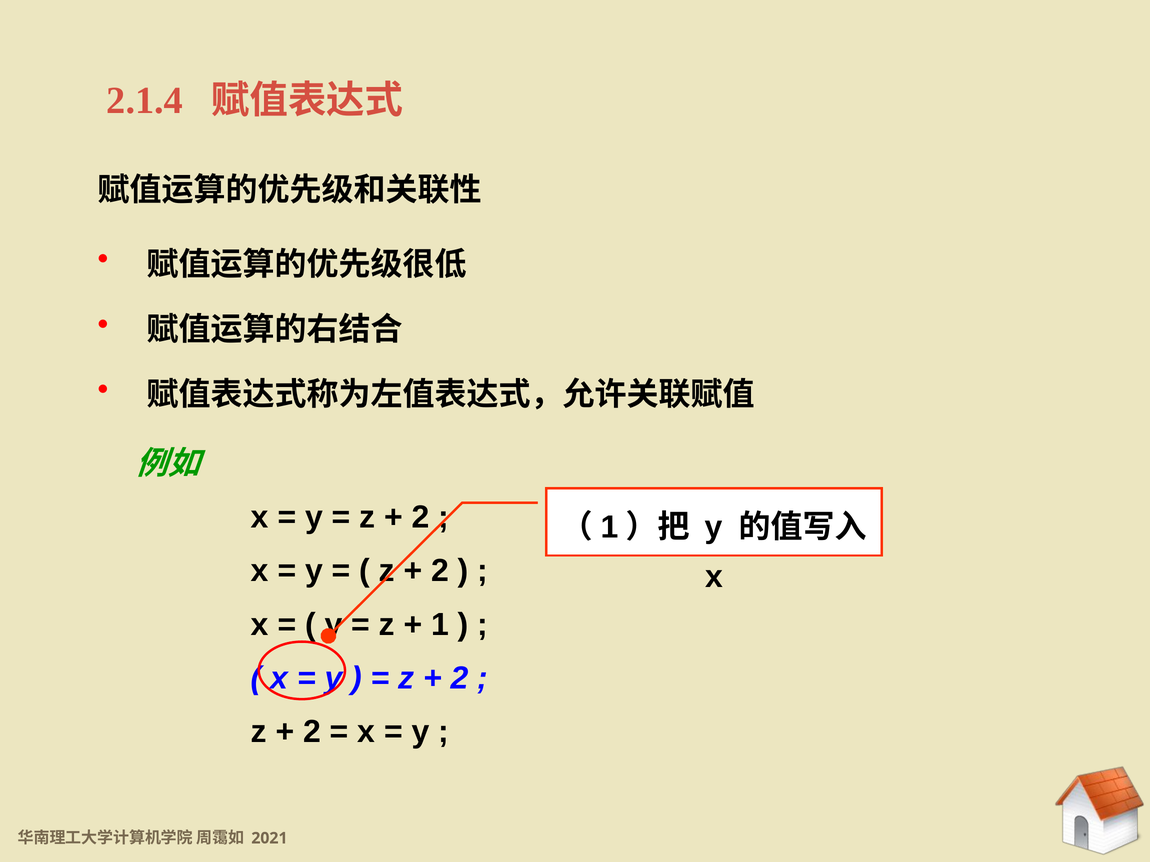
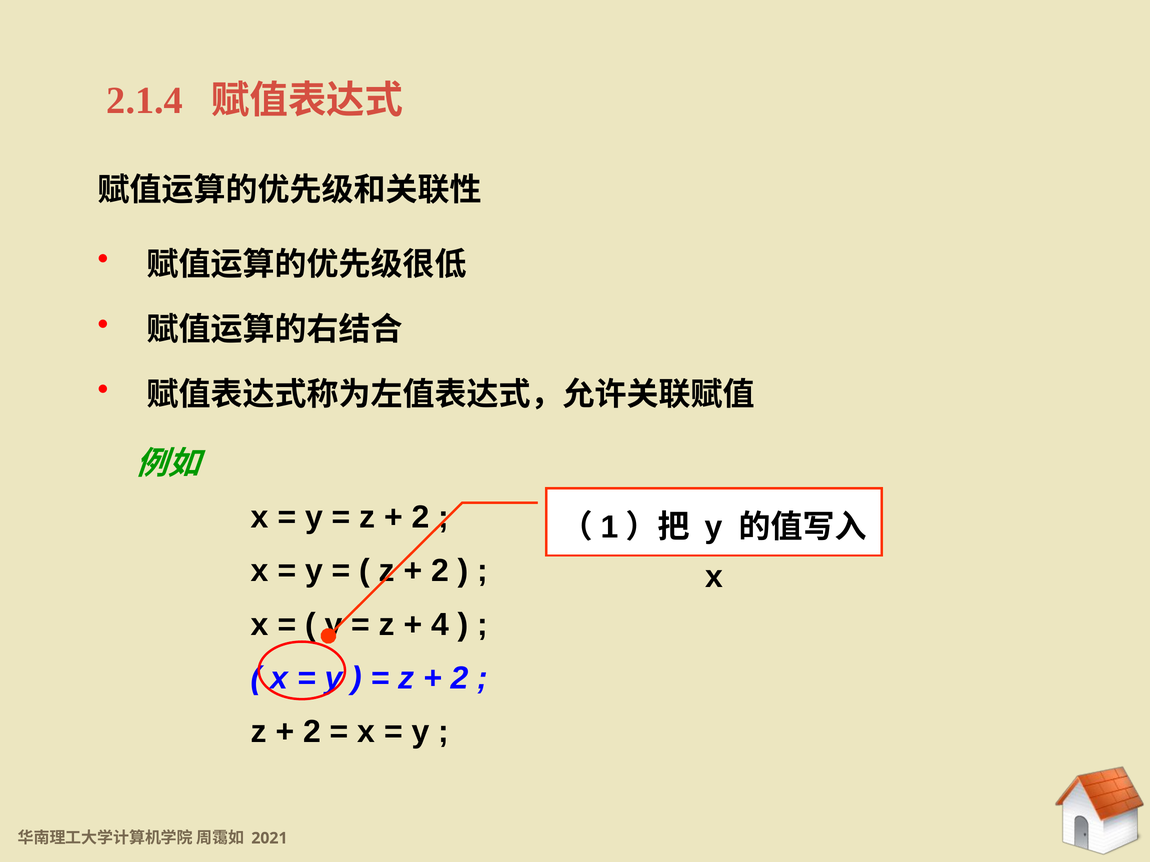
1: 1 -> 4 (440, 625)
